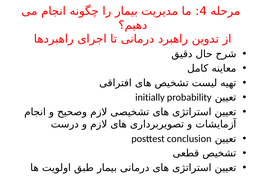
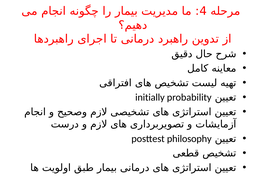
conclusion: conclusion -> philosophy (189, 139)
